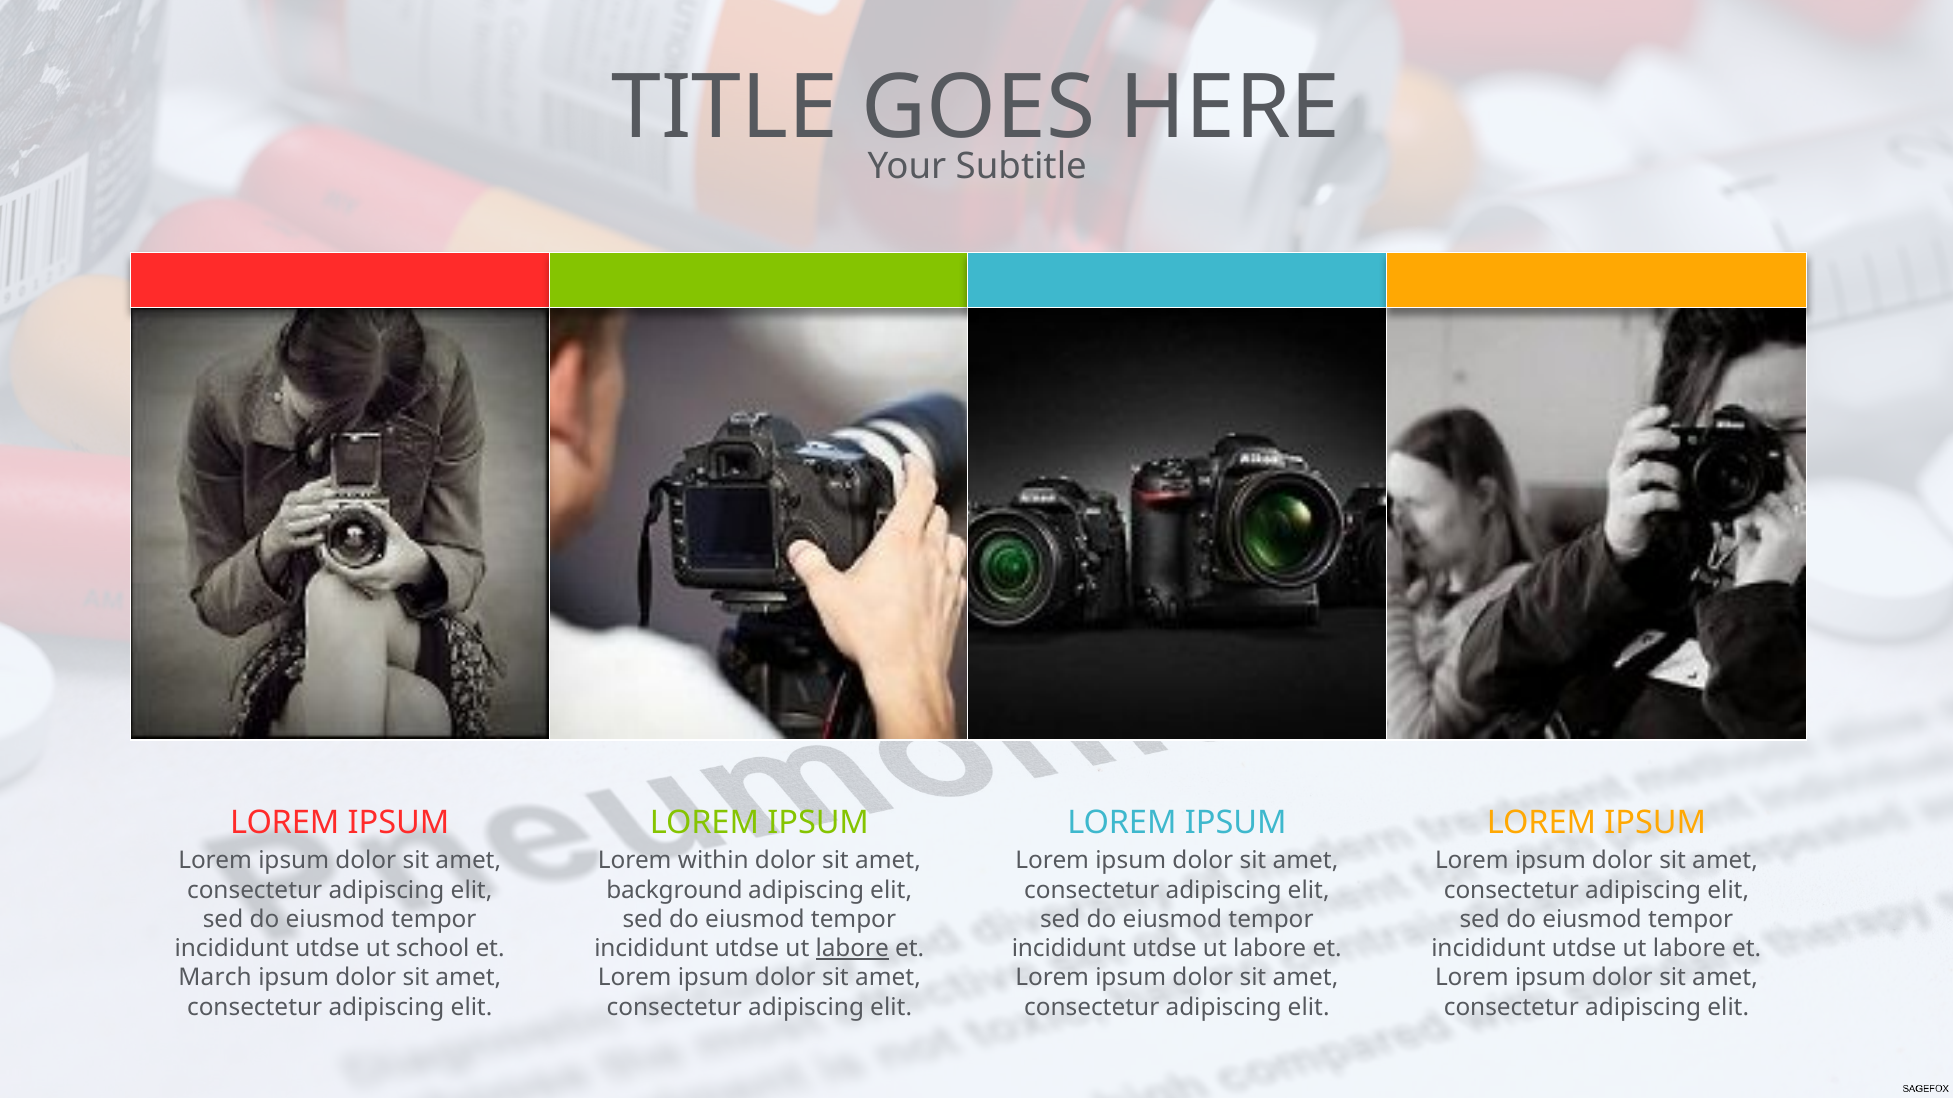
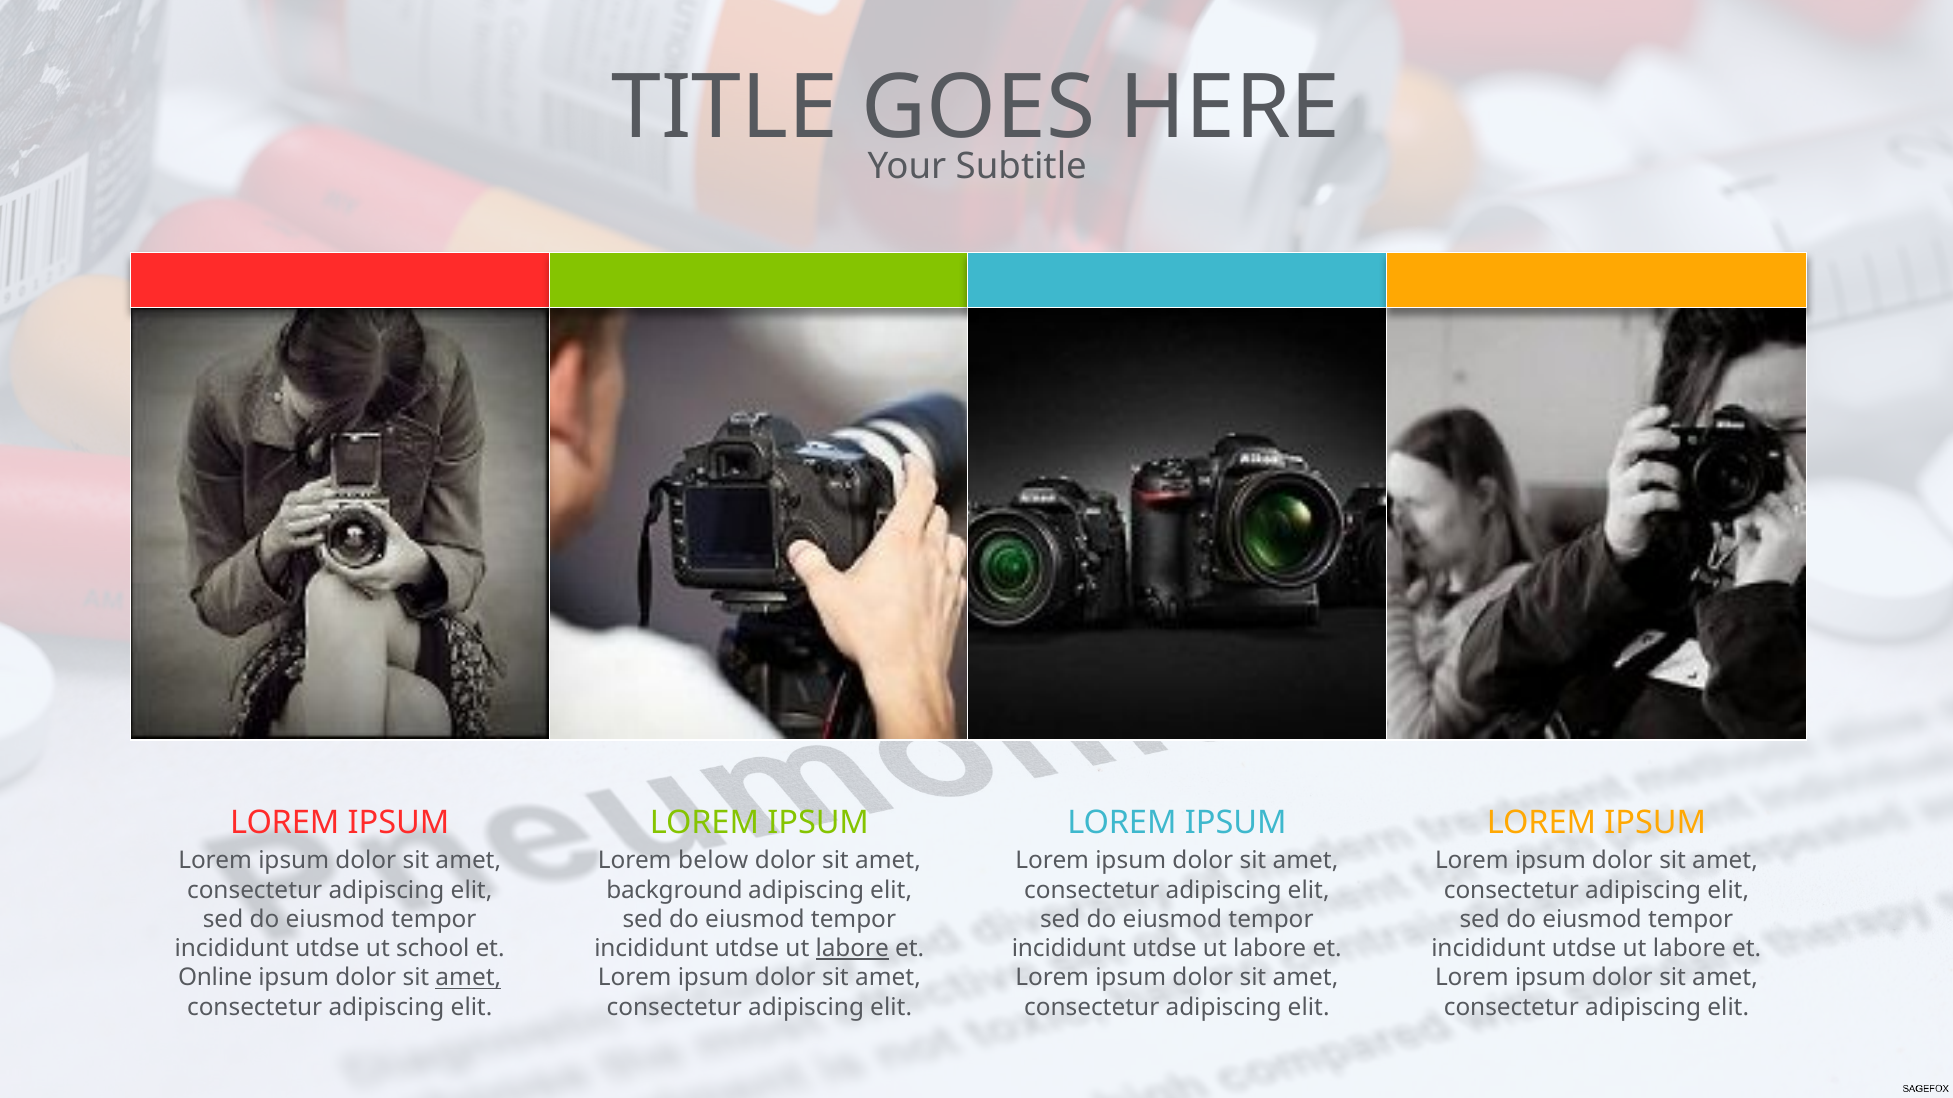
within: within -> below (713, 861)
March: March -> Online (215, 978)
amet underline: none -> present (468, 978)
